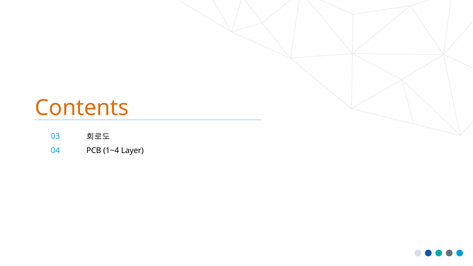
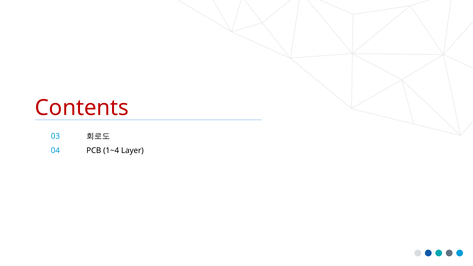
Contents colour: orange -> red (82, 108)
